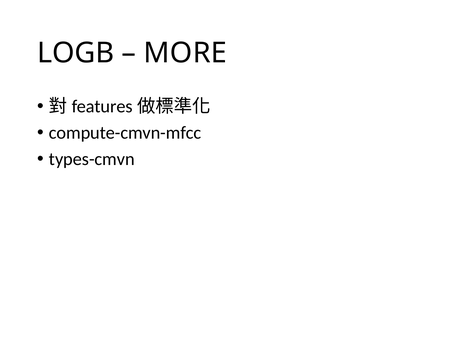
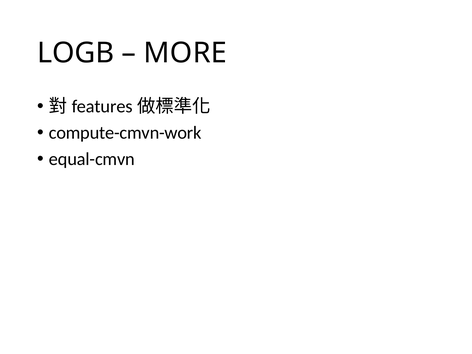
compute-cmvn-mfcc: compute-cmvn-mfcc -> compute-cmvn-work (125, 133)
types-cmvn: types-cmvn -> equal-cmvn (92, 159)
